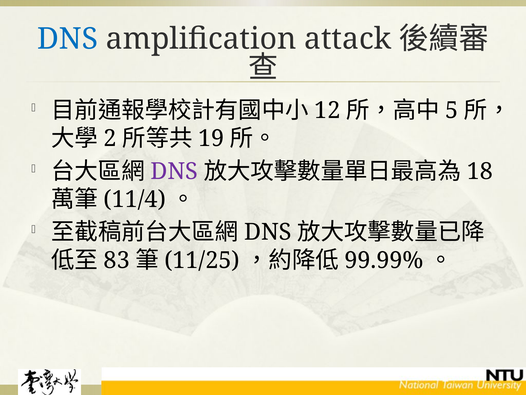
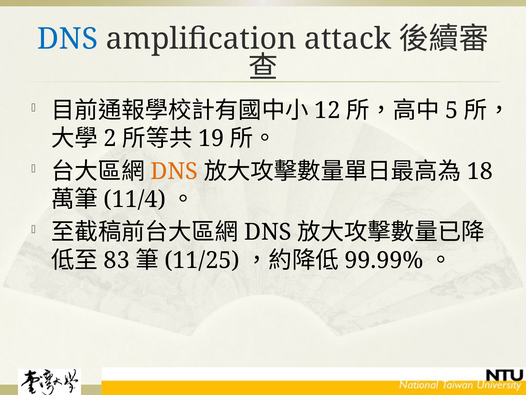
DNS colour: purple -> orange (174, 171)
